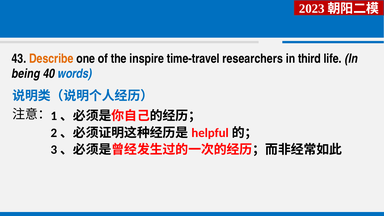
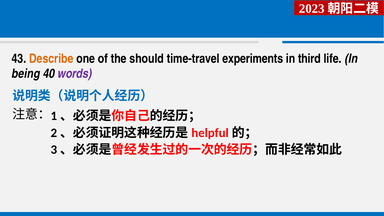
inspire: inspire -> should (147, 59)
researchers: researchers -> experiments (253, 59)
words colour: blue -> purple (75, 74)
